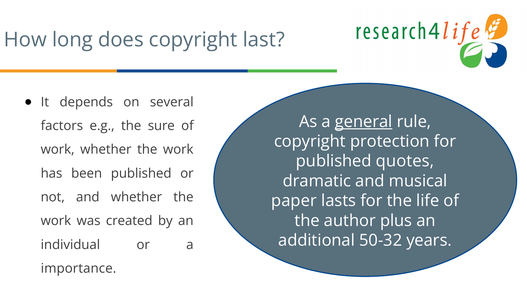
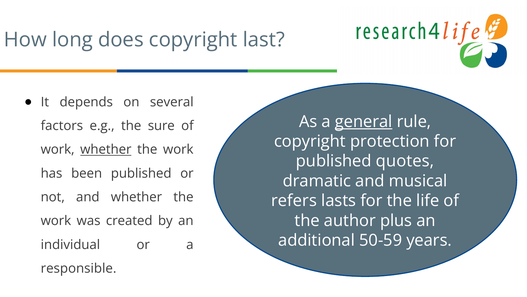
whether underline: none -> present (106, 149)
paper: paper -> refers (294, 200)
50-32: 50-32 -> 50-59 (381, 240)
importance: importance -> responsible (79, 268)
